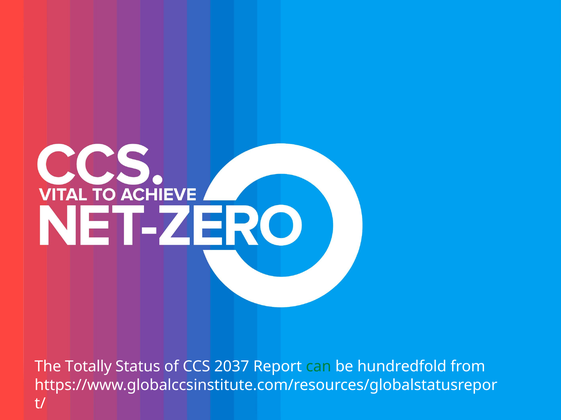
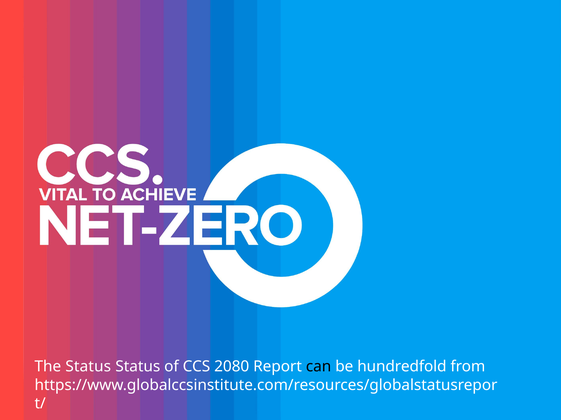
The Totally: Totally -> Status (88, 367)
2037: 2037 -> 2080 (232, 367)
can colour: green -> black (319, 367)
